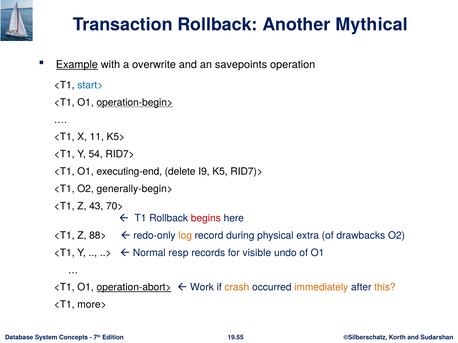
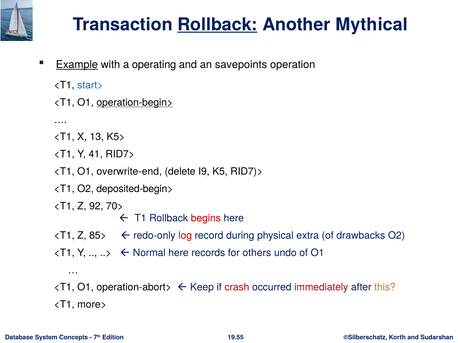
Rollback underline: none -> present (217, 25)
overwrite: overwrite -> operating (154, 65)
11: 11 -> 13 (97, 137)
54: 54 -> 41 (96, 154)
executing-end: executing-end -> overwrite-end (129, 172)
generally-begin>: generally-begin> -> deposited-begin> (135, 189)
43: 43 -> 92 (96, 206)
88>: 88> -> 85> (98, 236)
log colour: orange -> red (185, 236)
Normal resp: resp -> here (179, 253)
visible: visible -> others (257, 253)
operation-abort> underline: present -> none (134, 288)
Work: Work -> Keep (202, 288)
crash colour: orange -> red (237, 288)
immediately colour: orange -> red (321, 288)
